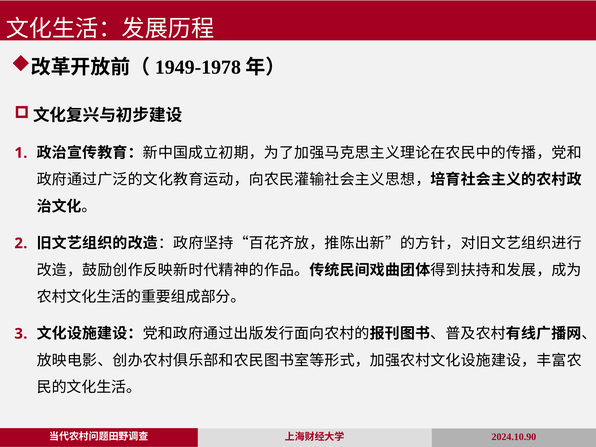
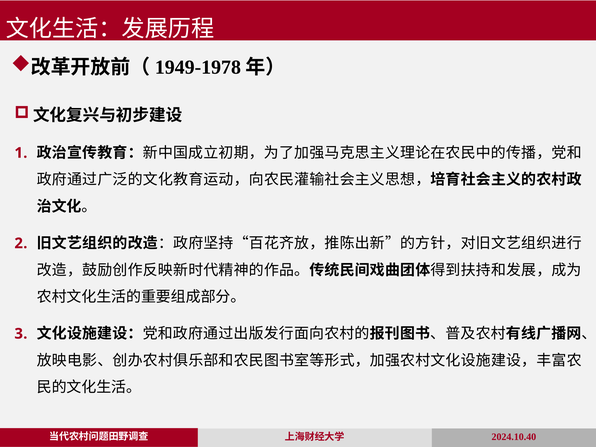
2024.10.90: 2024.10.90 -> 2024.10.40 (514, 437)
